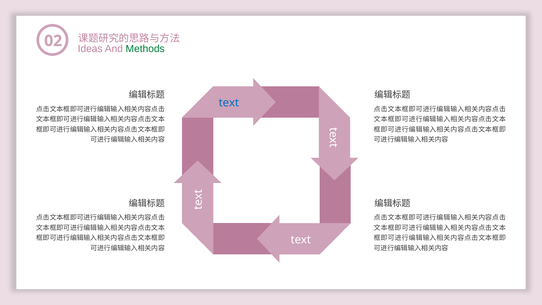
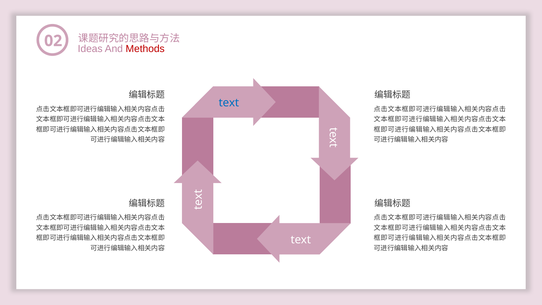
Methods colour: green -> red (145, 49)
